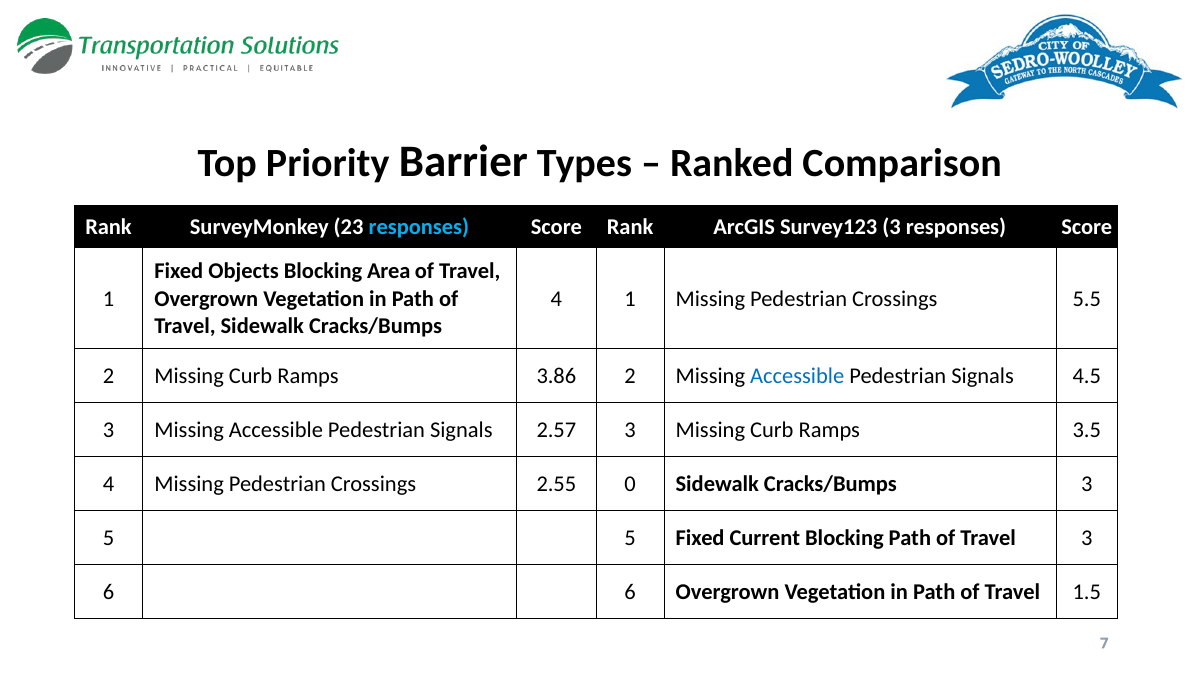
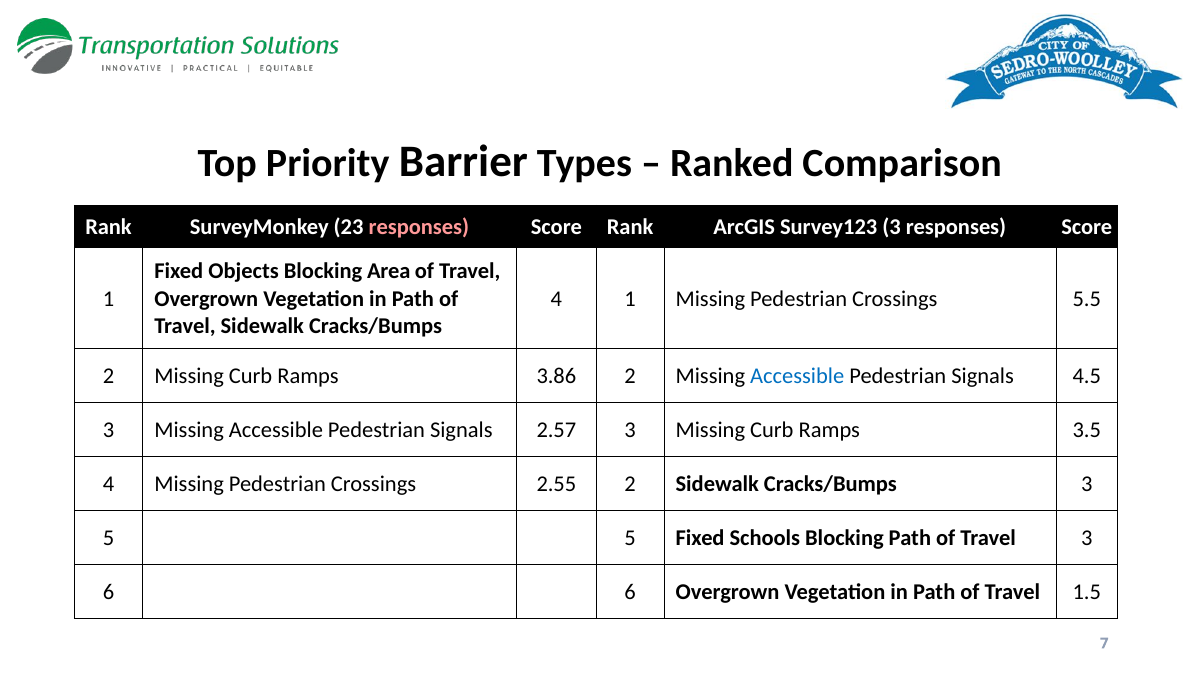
responses colour: light blue -> pink (419, 227)
2.55 0: 0 -> 2 (630, 484)
Current: Current -> Schools (765, 538)
